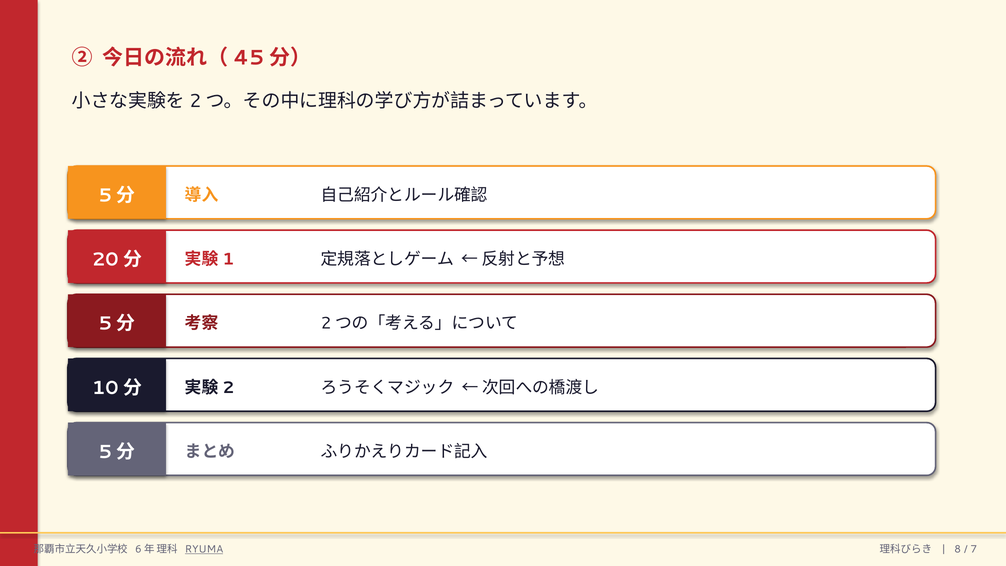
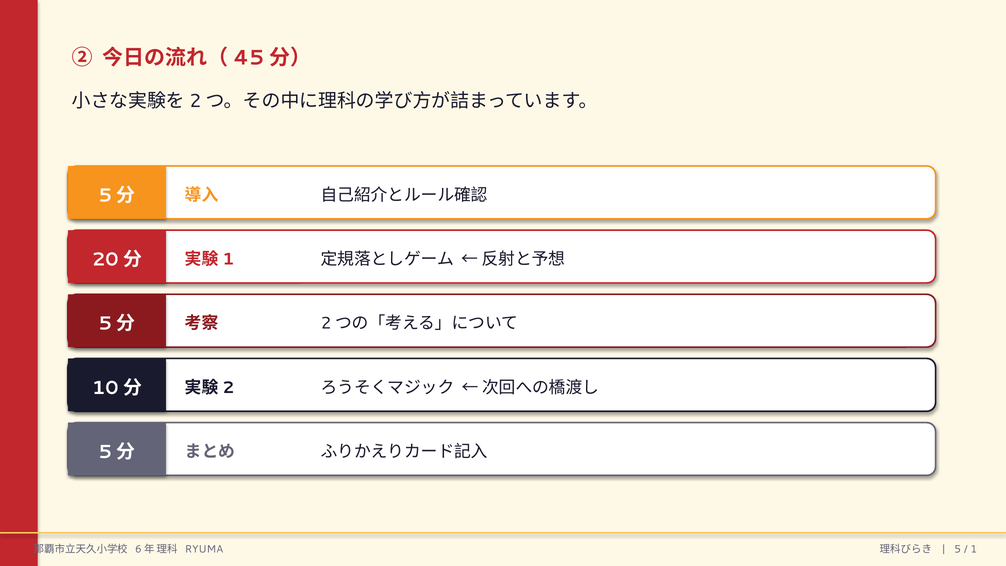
RYUMA underline: present -> none (204, 549)
8: 8 -> 5 (958, 549)
7: 7 -> 1 (974, 549)
